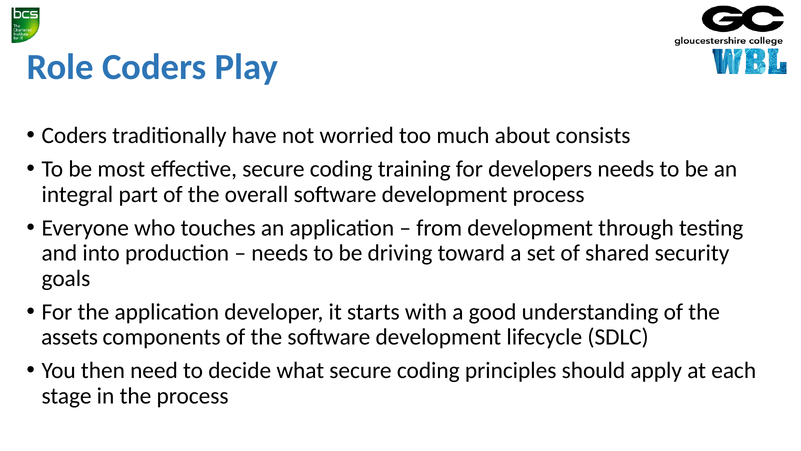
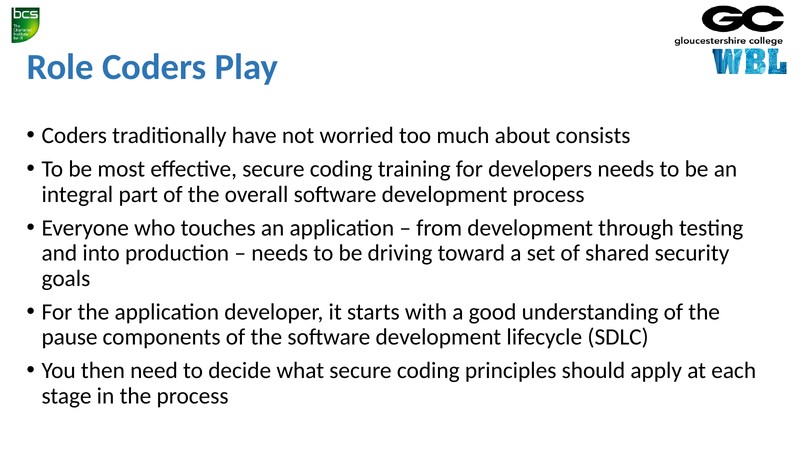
assets: assets -> pause (70, 337)
